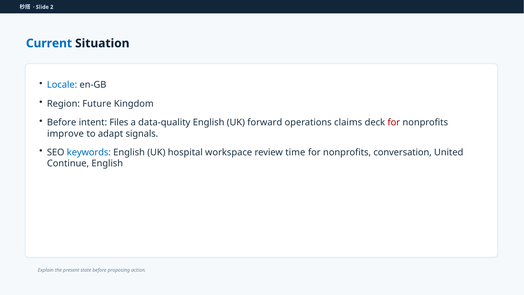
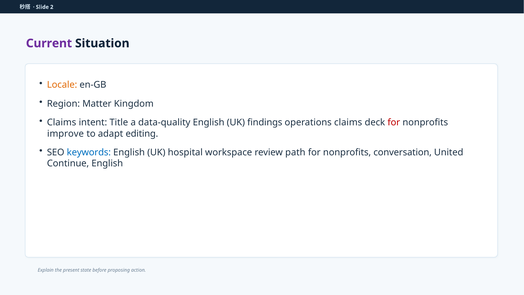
Current colour: blue -> purple (49, 43)
Locale colour: blue -> orange (62, 85)
Future: Future -> Matter (97, 104)
Before: Before -> Claims (62, 122)
Files: Files -> Title (119, 122)
forward: forward -> findings (265, 122)
signals: signals -> editing (142, 134)
time: time -> path (295, 152)
